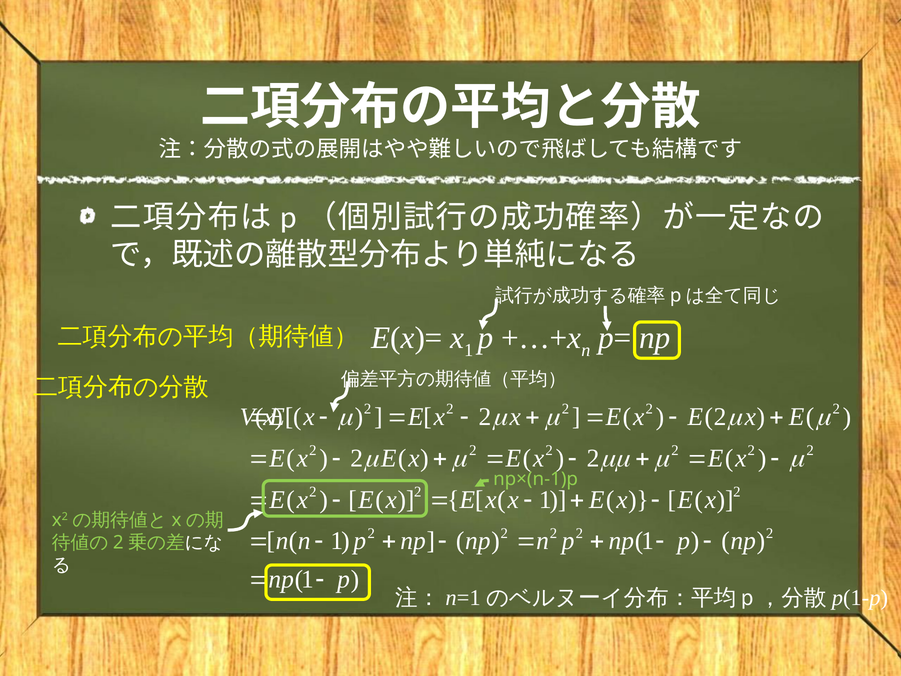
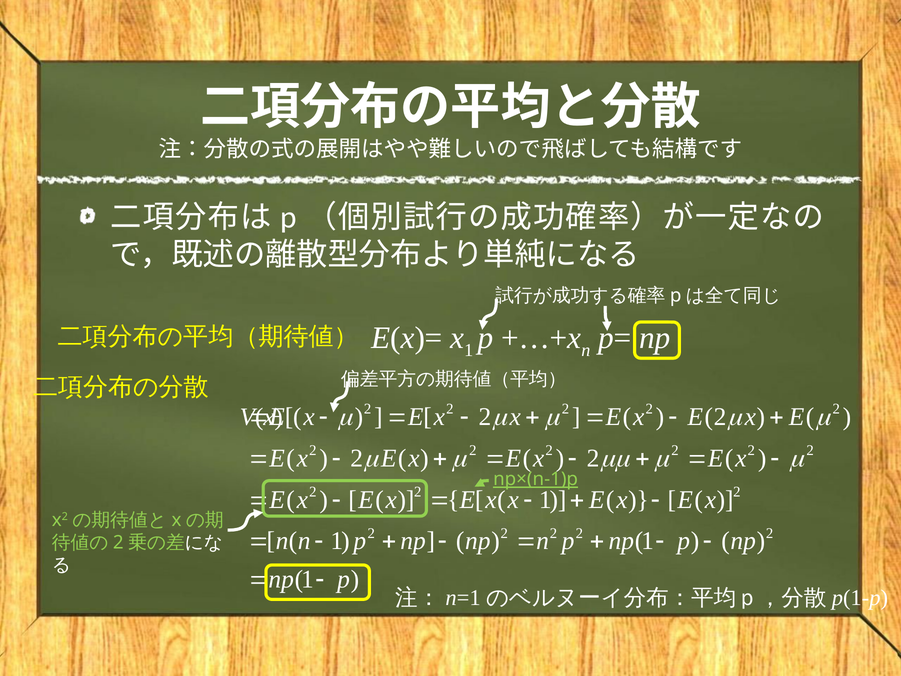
np×(n-1)p underline: none -> present (536, 479)
